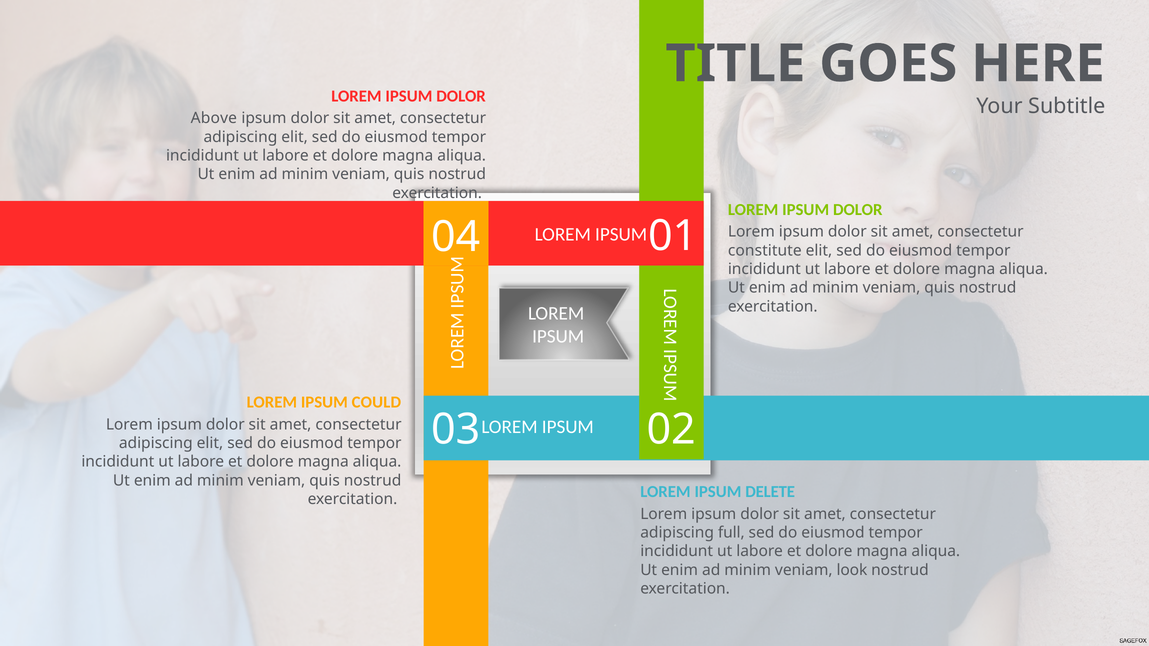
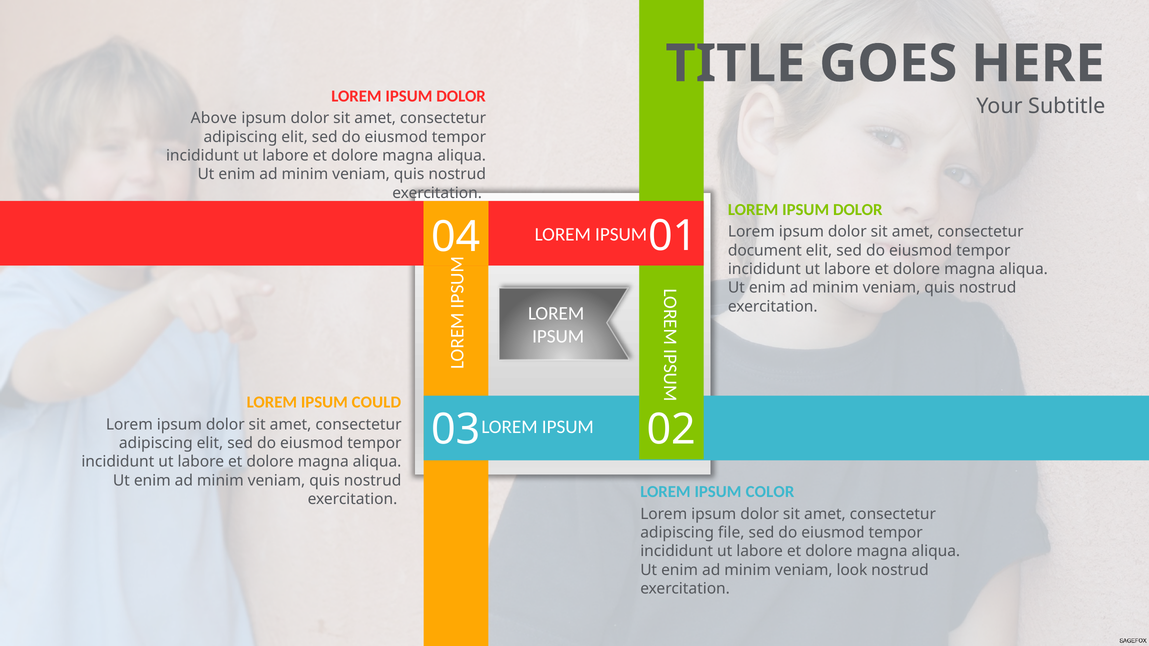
constitute: constitute -> document (765, 251)
DELETE: DELETE -> COLOR (770, 492)
full: full -> file (731, 533)
